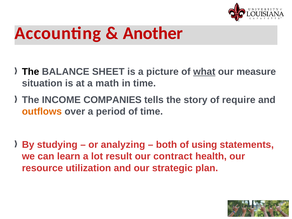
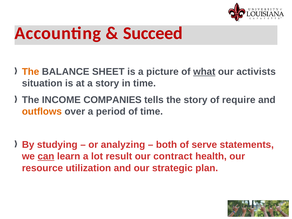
Another: Another -> Succeed (153, 33)
The colour: black -> orange (31, 72)
measure: measure -> activists (256, 72)
a math: math -> story (107, 83)
using: using -> serve (204, 145)
can underline: none -> present (46, 156)
